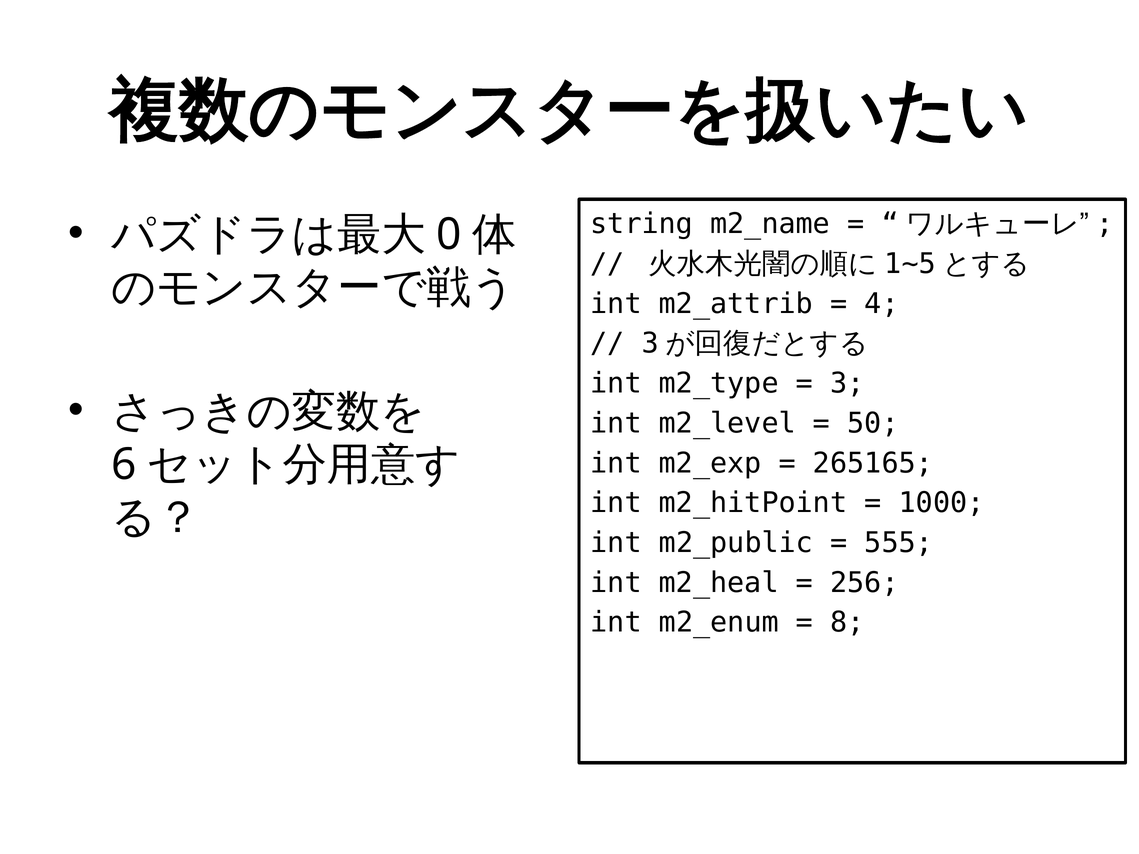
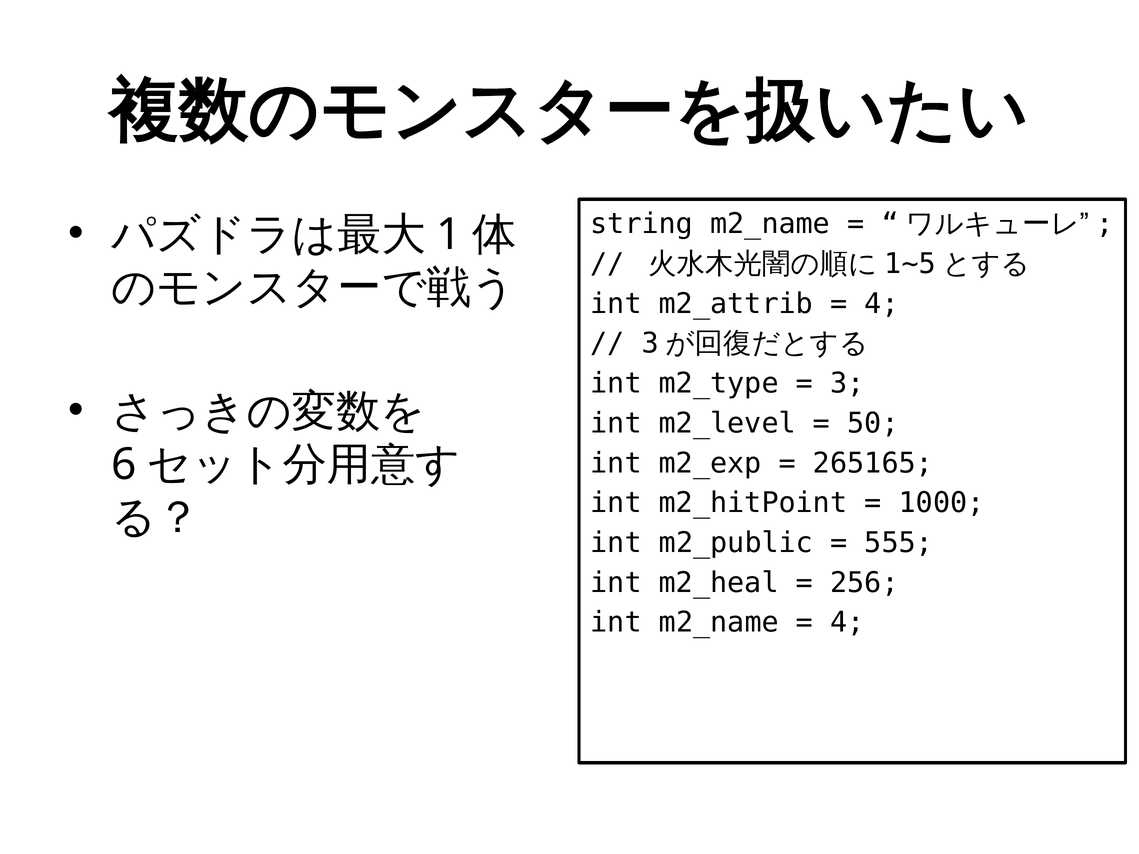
0: 0 -> 1 (449, 235)
int m2_enum: m2_enum -> m2_name (719, 623)
8: 8 -> 4 (847, 623)
